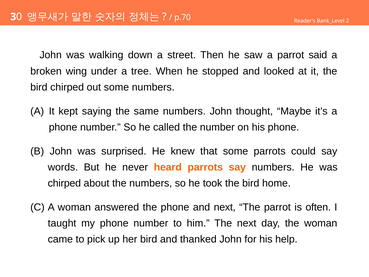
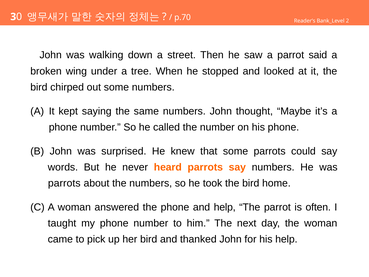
chirped: chirped -> parrots (64, 183)
and next: next -> help (225, 207)
